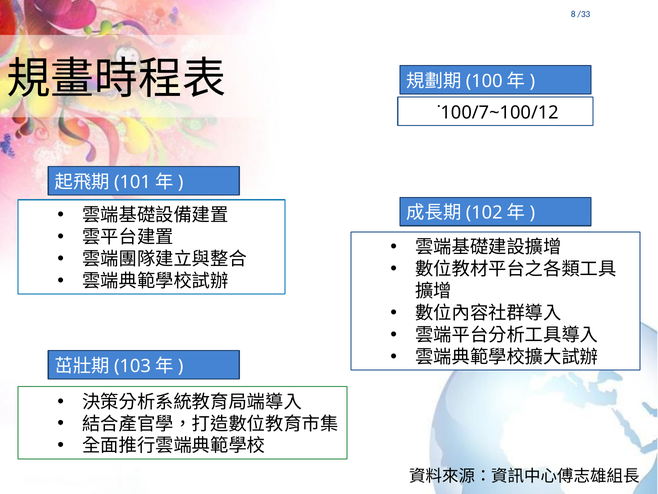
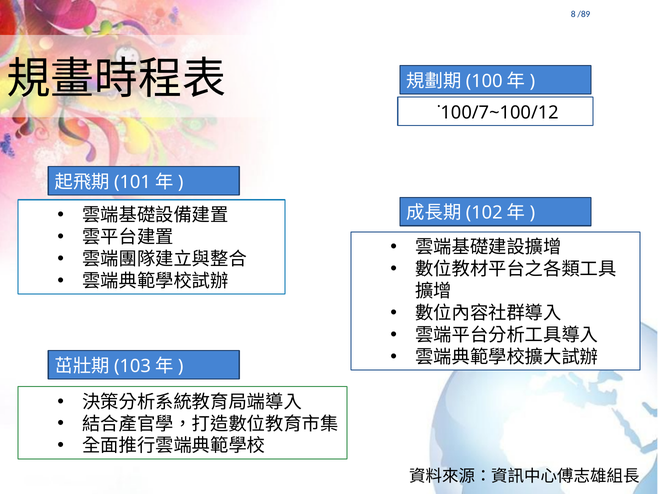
/33: /33 -> /89 (584, 14)
